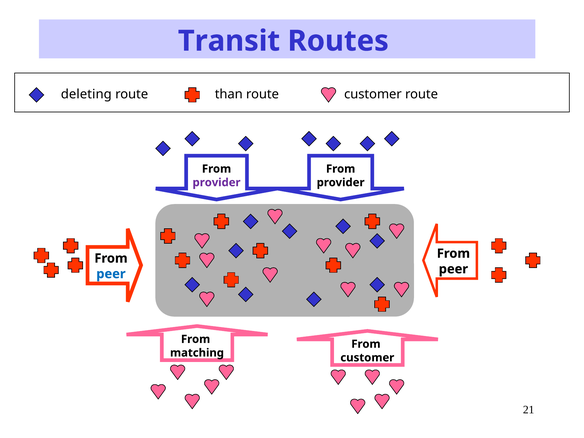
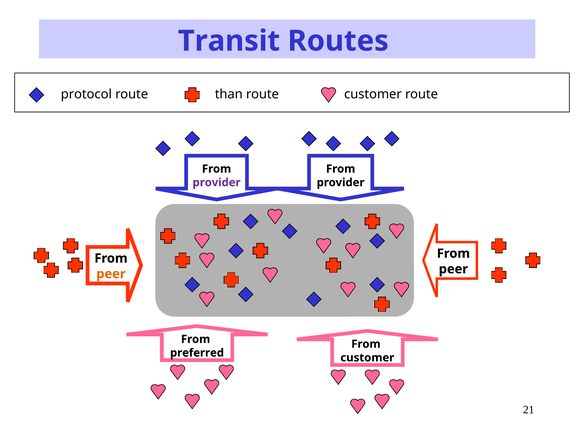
deleting: deleting -> protocol (86, 94)
peer colour: blue -> orange (111, 274)
matching: matching -> preferred (197, 353)
